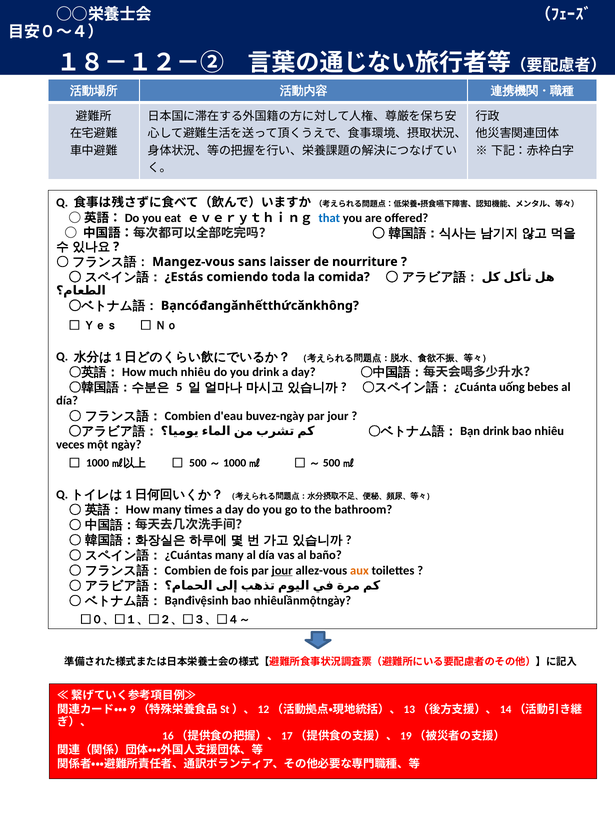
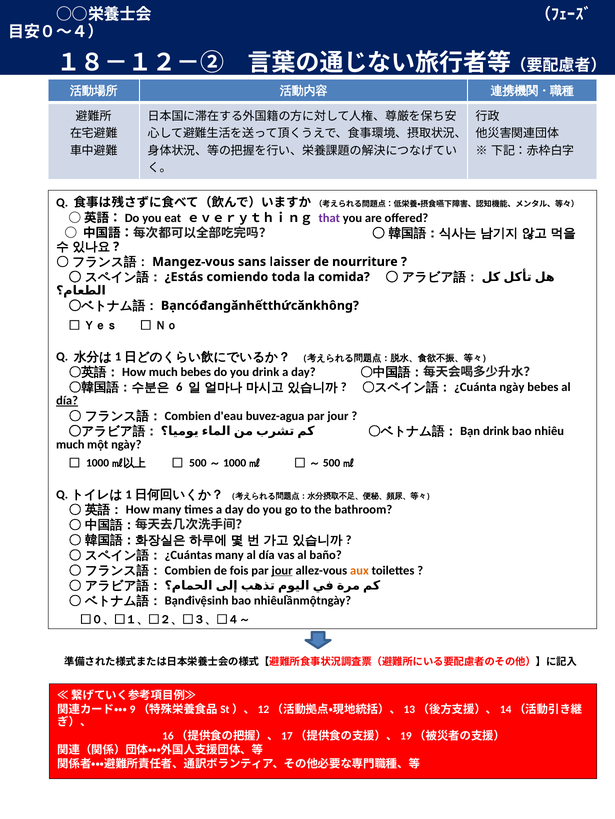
that colour: blue -> purple (329, 218)
much nhiêu: nhiêu -> bebes (196, 372)
5: 5 -> 6 (179, 388)
uống: uống -> ngày (512, 388)
día underline: none -> present (67, 401)
buvez-ngày: buvez-ngày -> buvez-agua (275, 416)
veces: veces -> much (70, 445)
